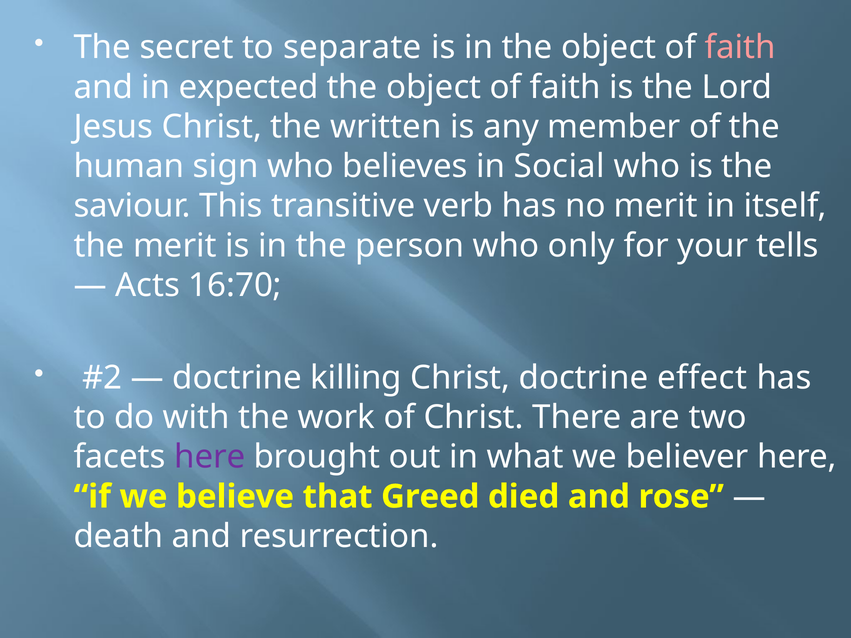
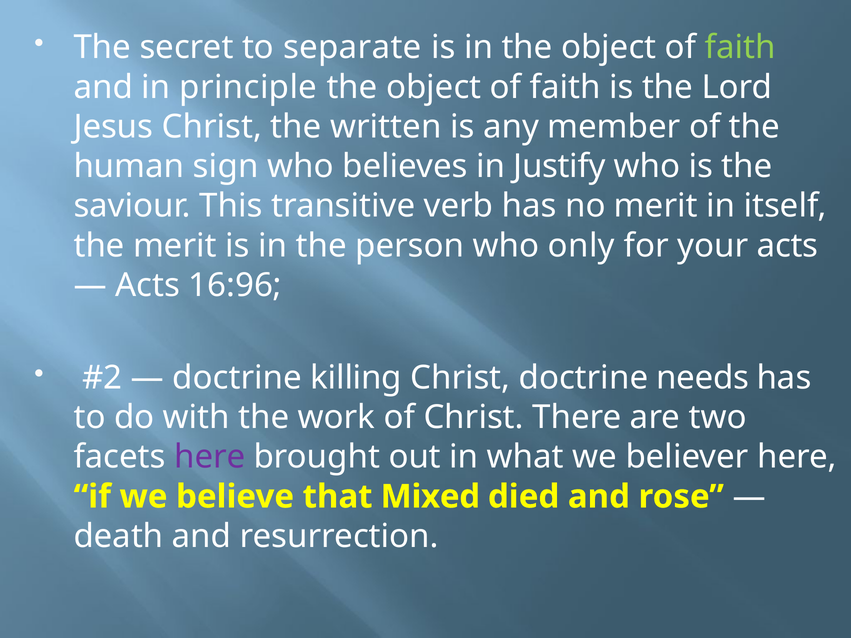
faith colour: pink -> light green (740, 48)
expected: expected -> principle (248, 87)
Social: Social -> Justify (560, 166)
your tells: tells -> acts (787, 246)
16:70: 16:70 -> 16:96 (235, 285)
effect: effect -> needs (703, 378)
Greed: Greed -> Mixed (430, 497)
